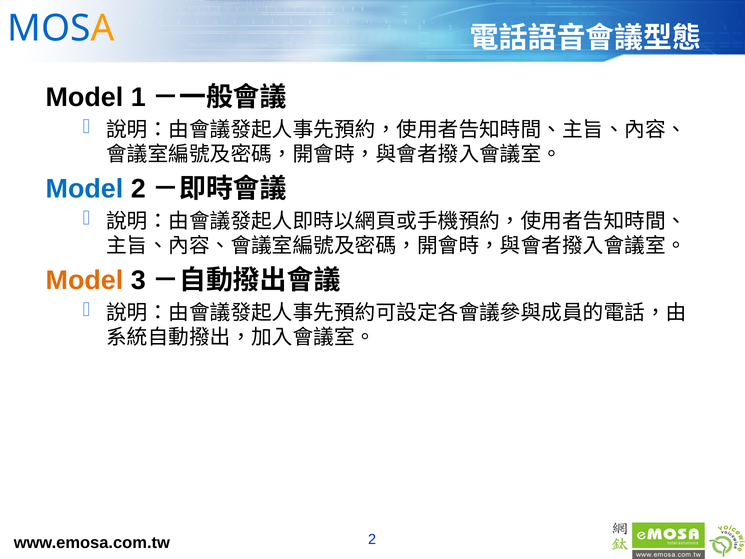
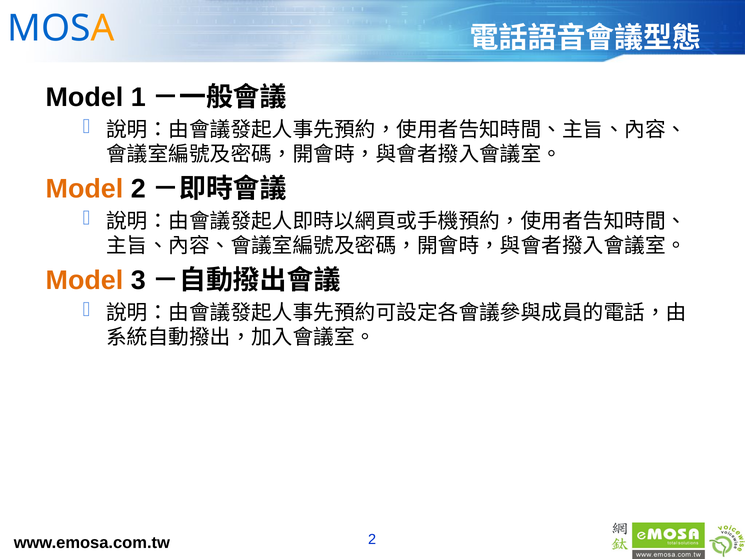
Model colour: blue -> orange (84, 189)
